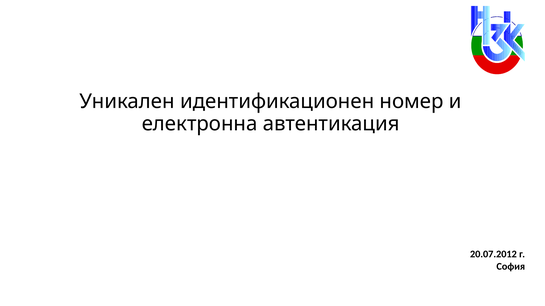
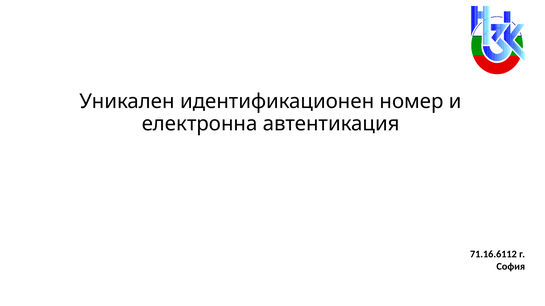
20.07.2012: 20.07.2012 -> 71.16.6112 (493, 255)
